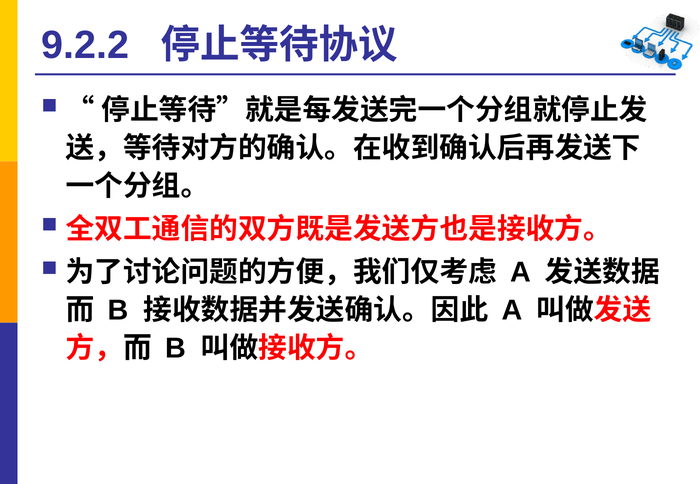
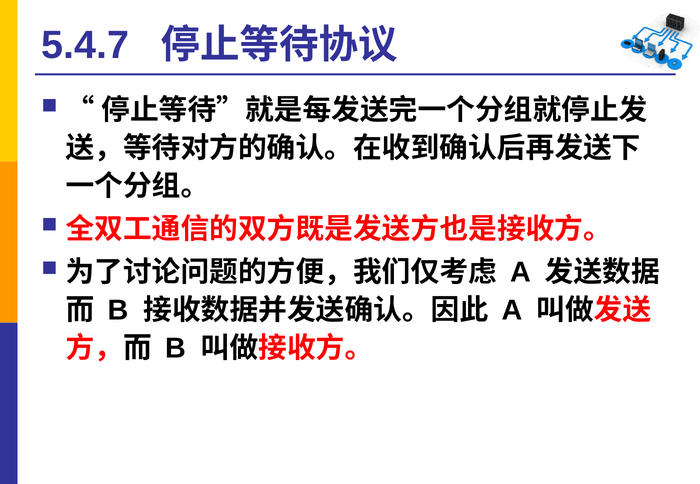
9.2.2: 9.2.2 -> 5.4.7 (85, 45)
